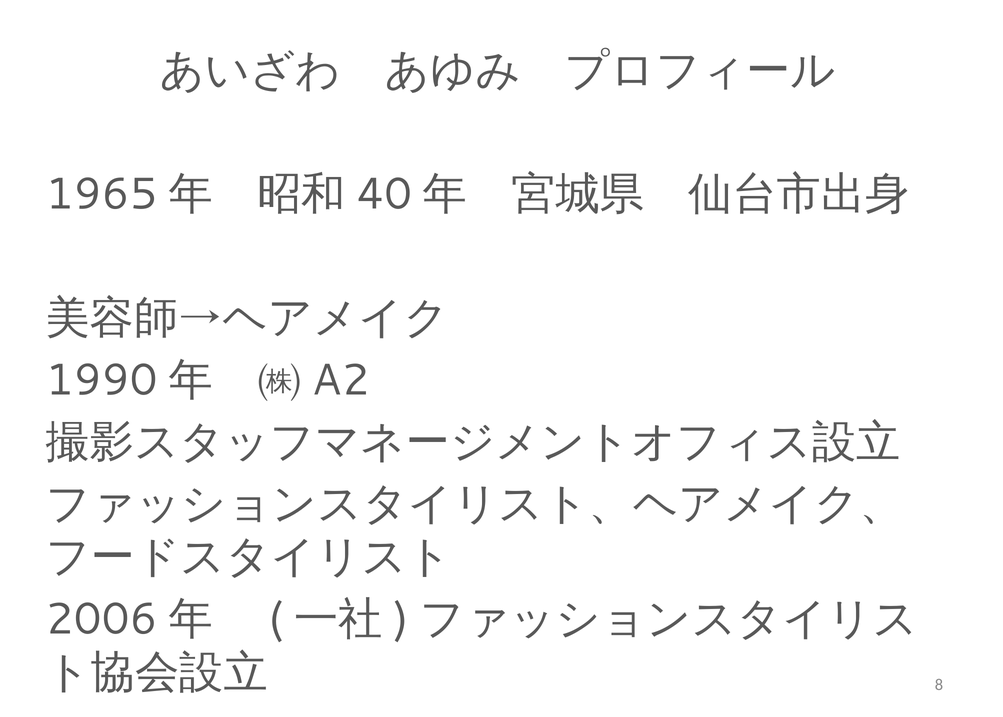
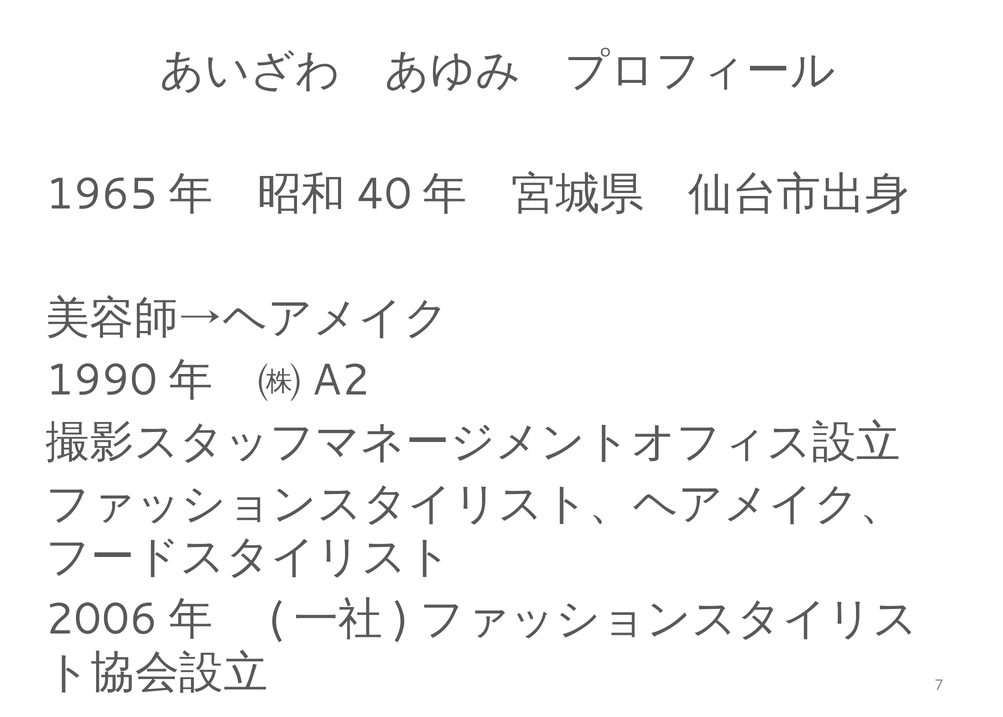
8: 8 -> 7 (939, 684)
